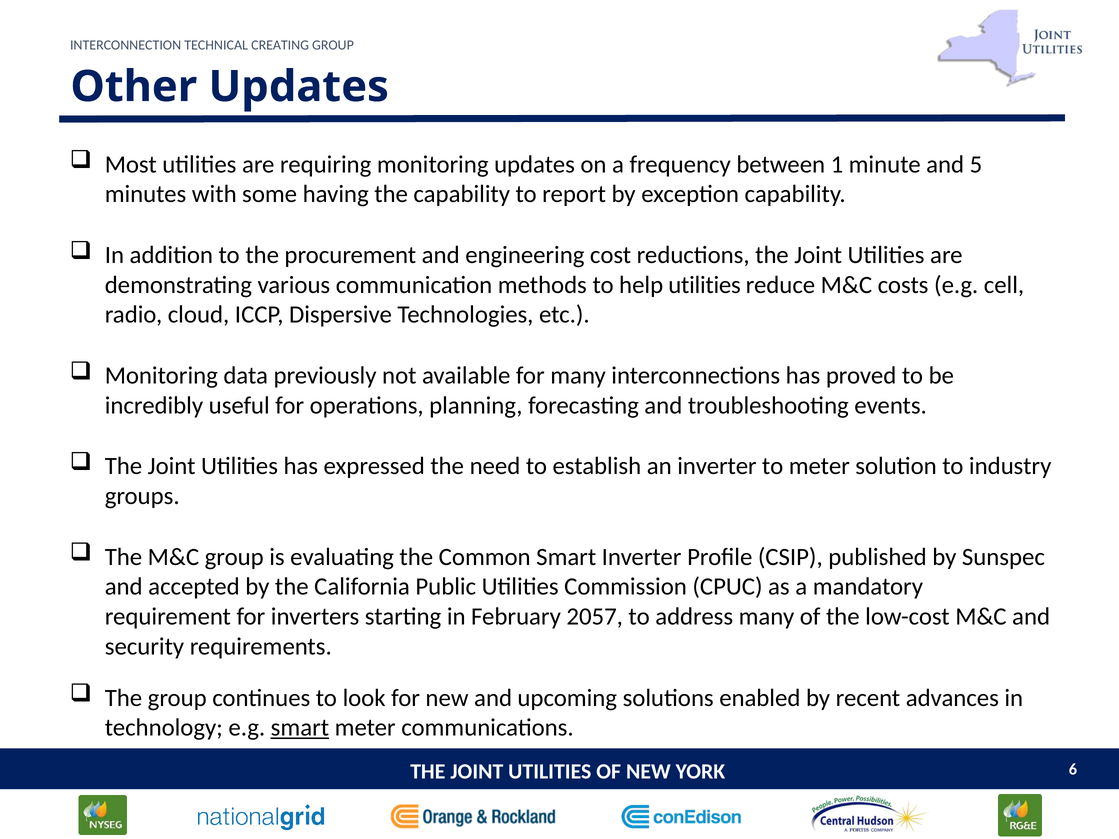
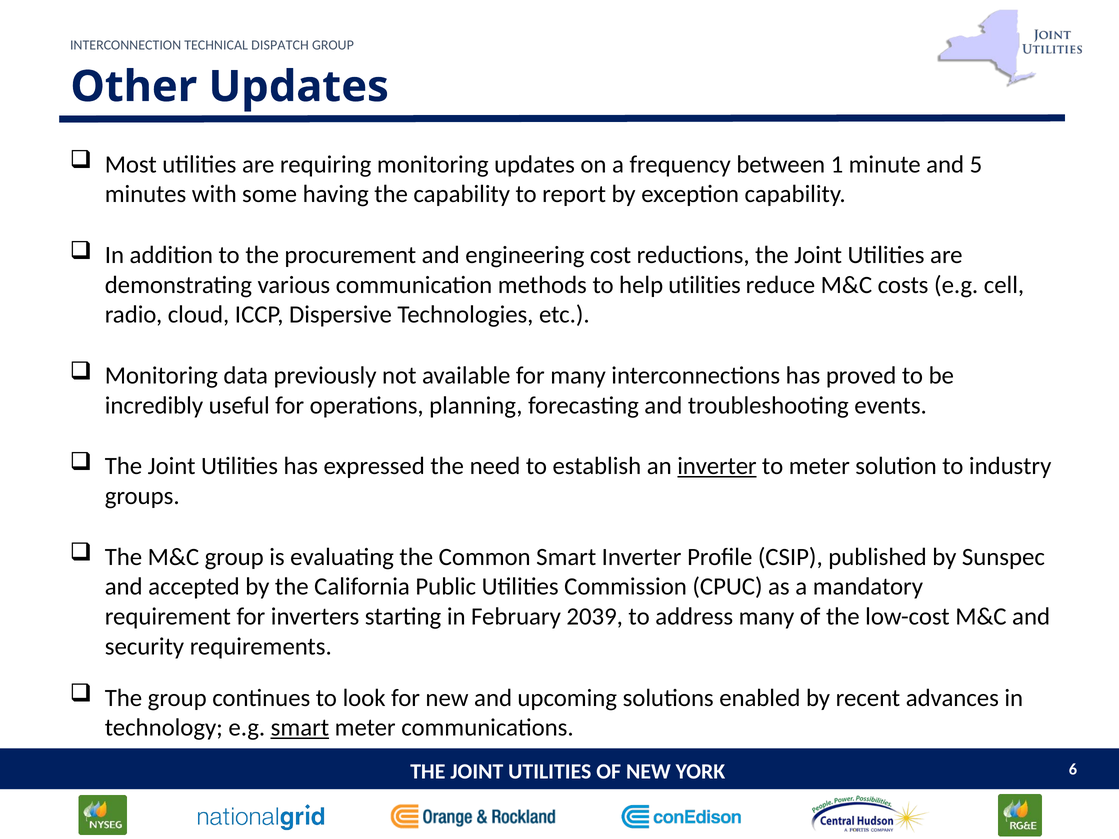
CREATING: CREATING -> DISPATCH (280, 45)
inverter underline: none -> present (717, 466)
2057: 2057 -> 2039 (595, 617)
